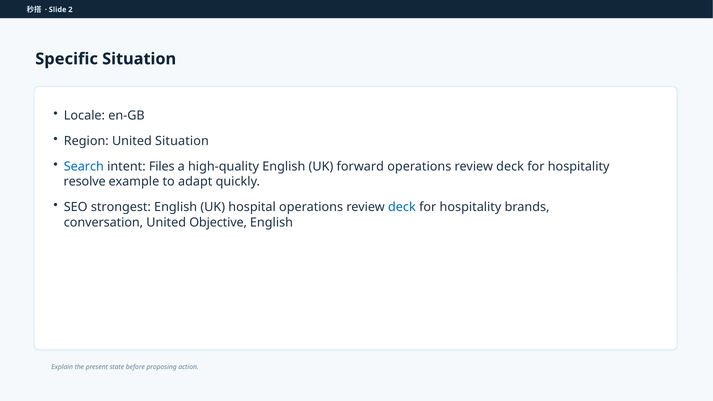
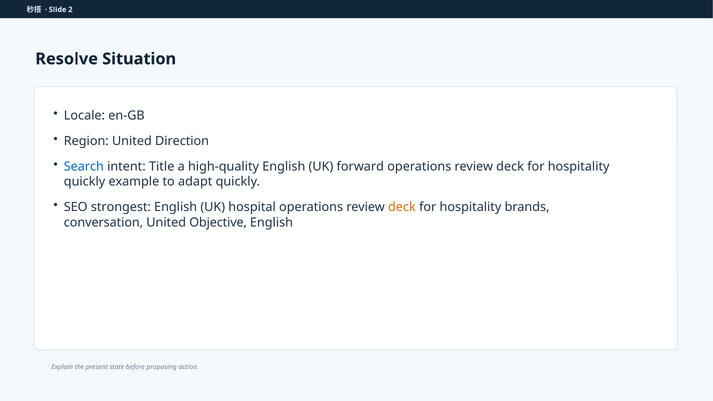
Specific: Specific -> Resolve (67, 59)
United Situation: Situation -> Direction (182, 141)
Files: Files -> Title (162, 167)
resolve: resolve -> quickly (85, 182)
deck colour: blue -> orange (402, 207)
